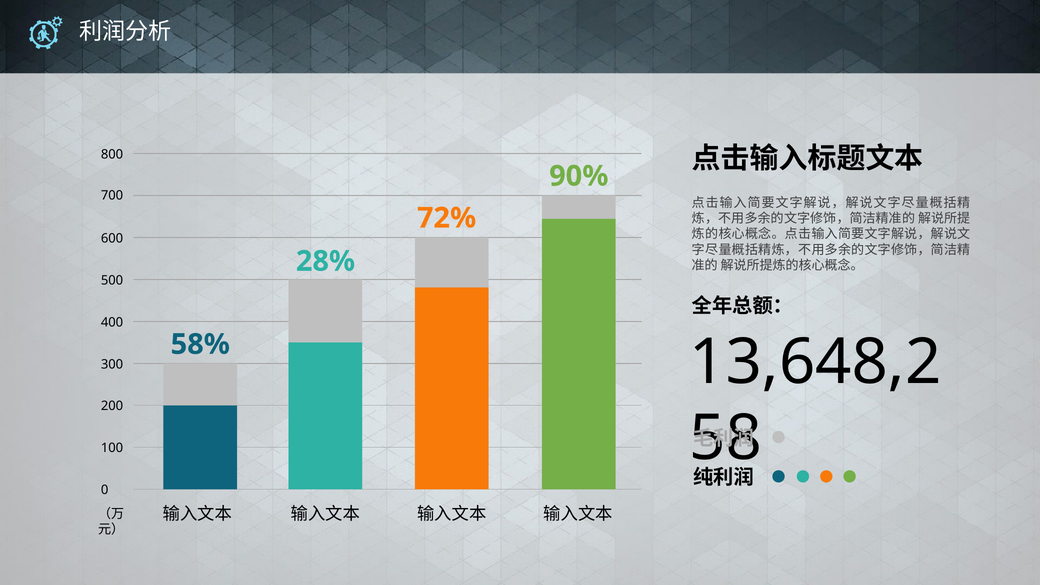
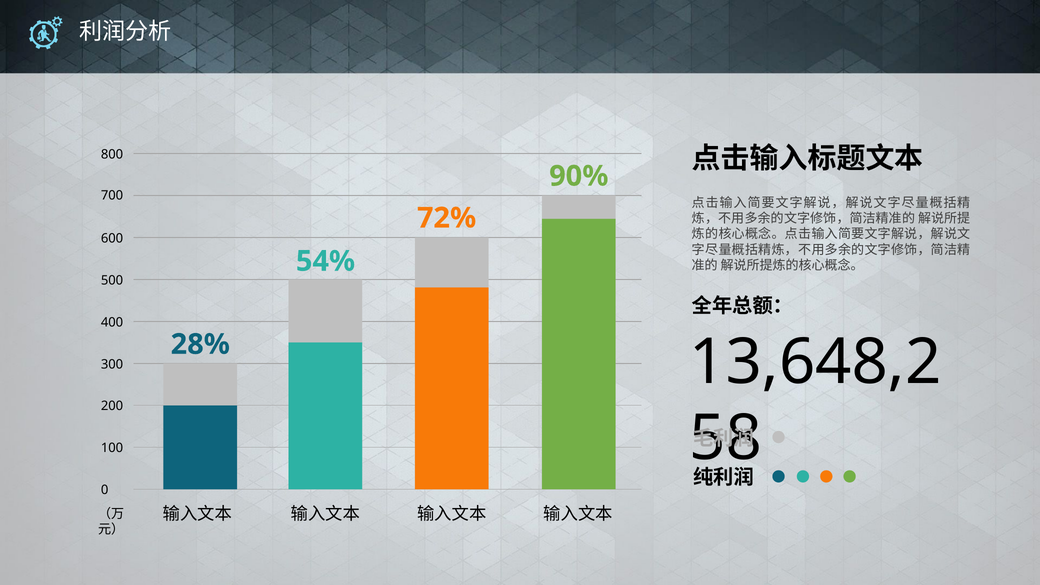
28%: 28% -> 54% (325, 261)
58%: 58% -> 28% (200, 344)
